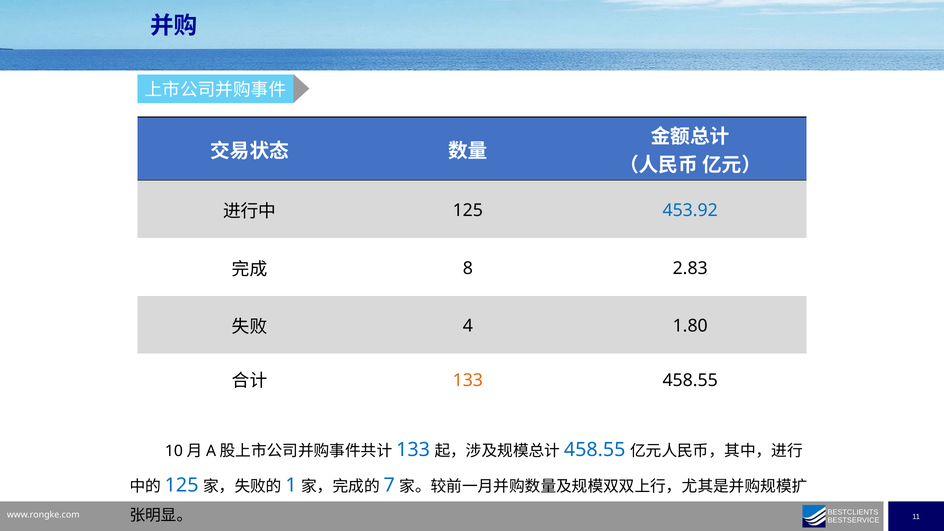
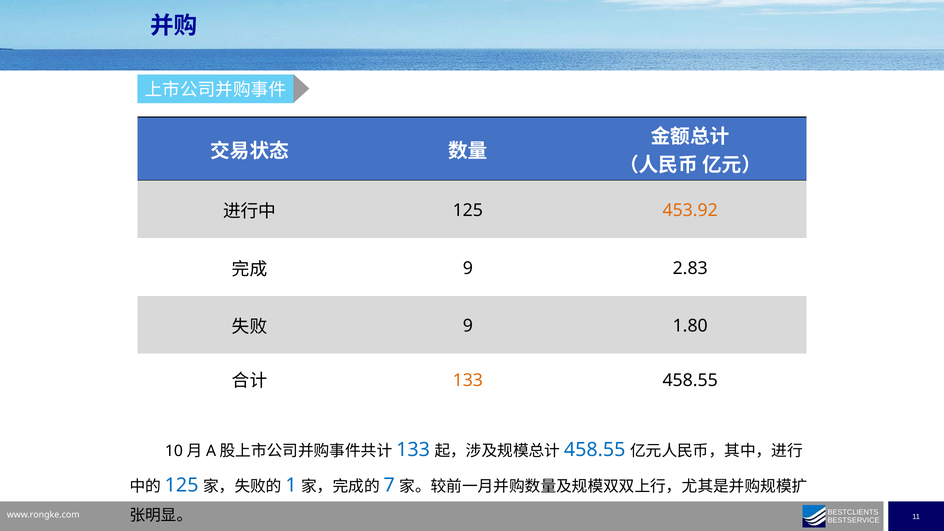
453.92 colour: blue -> orange (690, 210)
8: 8 -> 9 (468, 268)
4: 4 -> 9 (468, 326)
